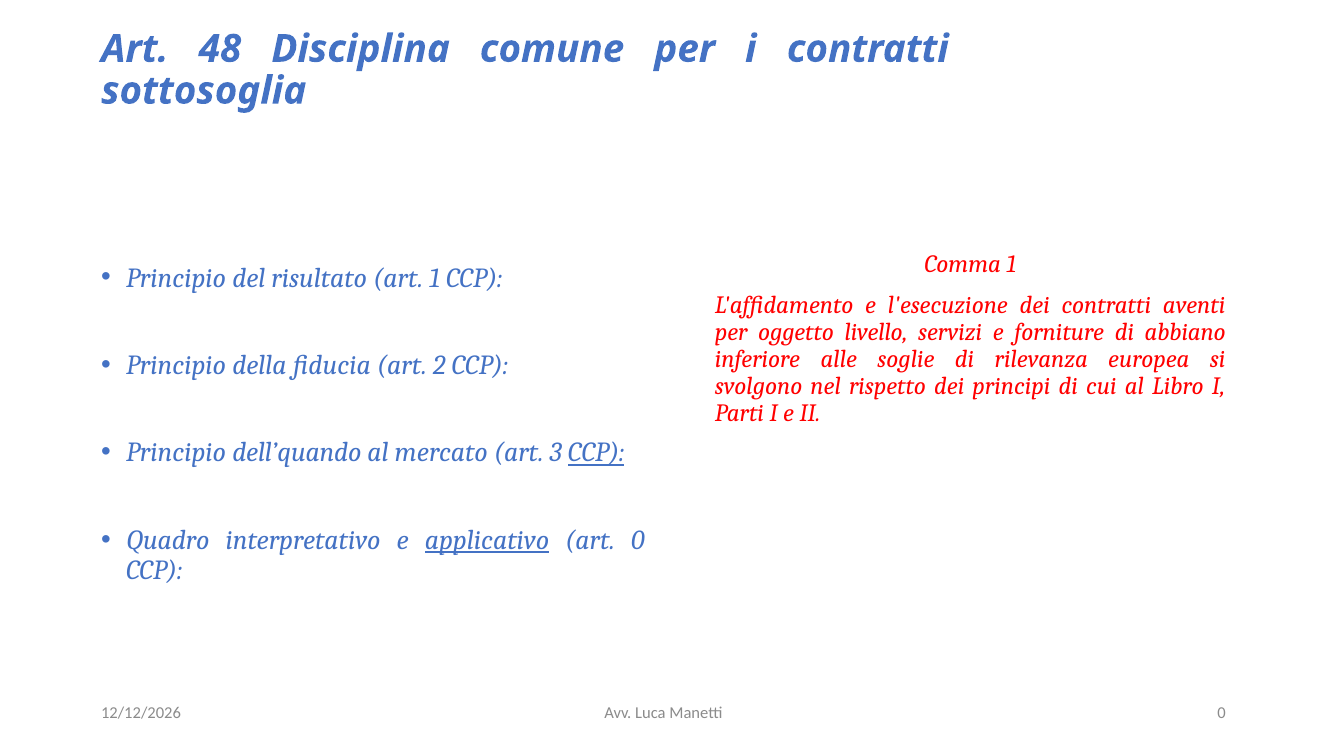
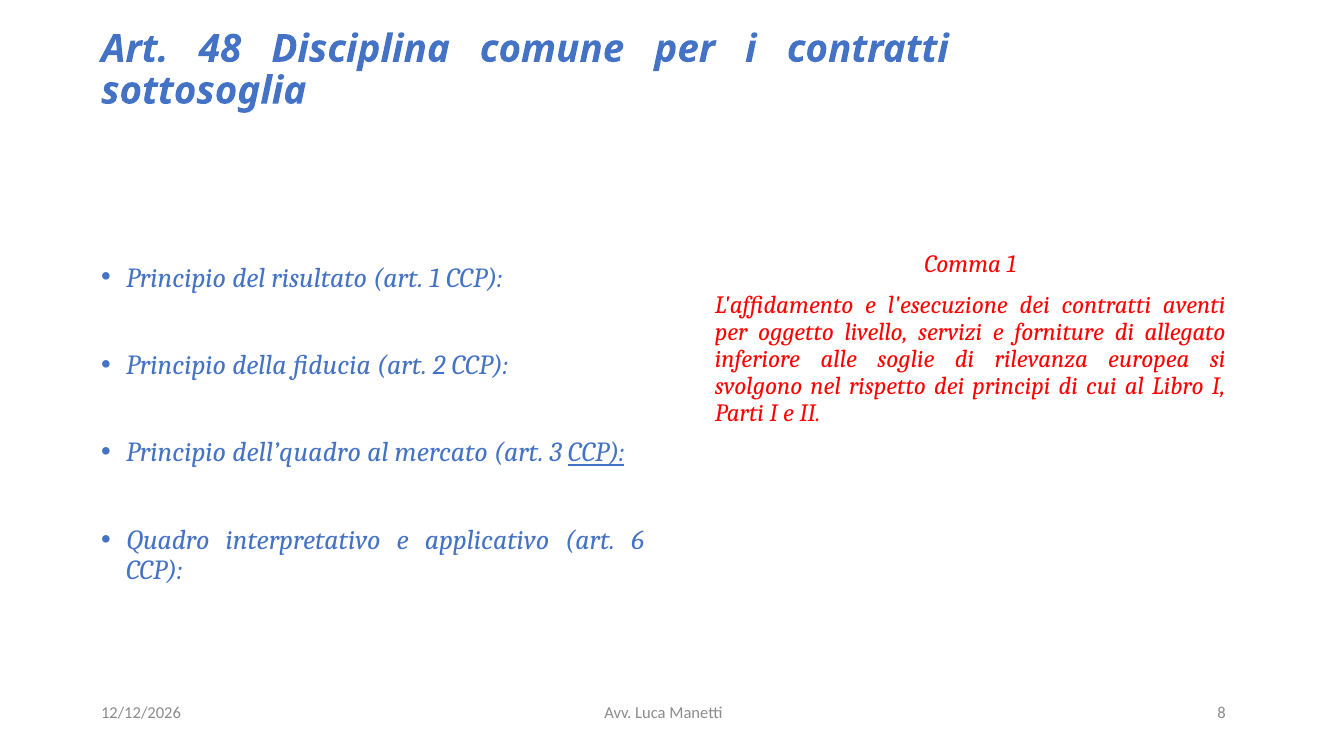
abbiano: abbiano -> allegato (1185, 332)
dell’quando: dell’quando -> dell’quadro (297, 452)
applicativo underline: present -> none (487, 540)
art 0: 0 -> 6 (638, 540)
Manetti 0: 0 -> 8 (1222, 713)
